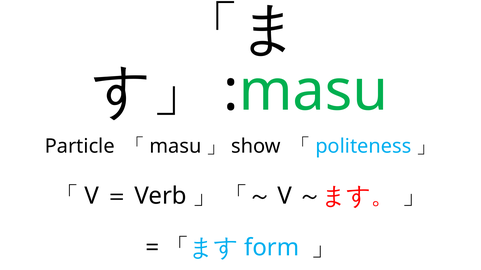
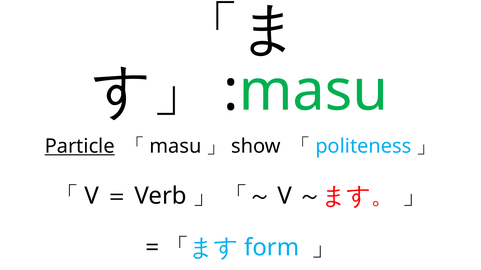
Particle underline: none -> present (80, 146)
